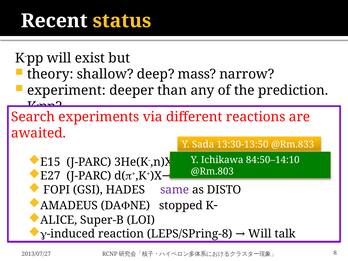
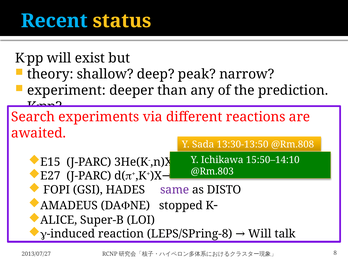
Recent colour: white -> light blue (54, 21)
mass: mass -> peak (197, 74)
@Rm.833: @Rm.833 -> @Rm.808 (293, 144)
84:50–14:10: 84:50–14:10 -> 15:50–14:10 (273, 160)
